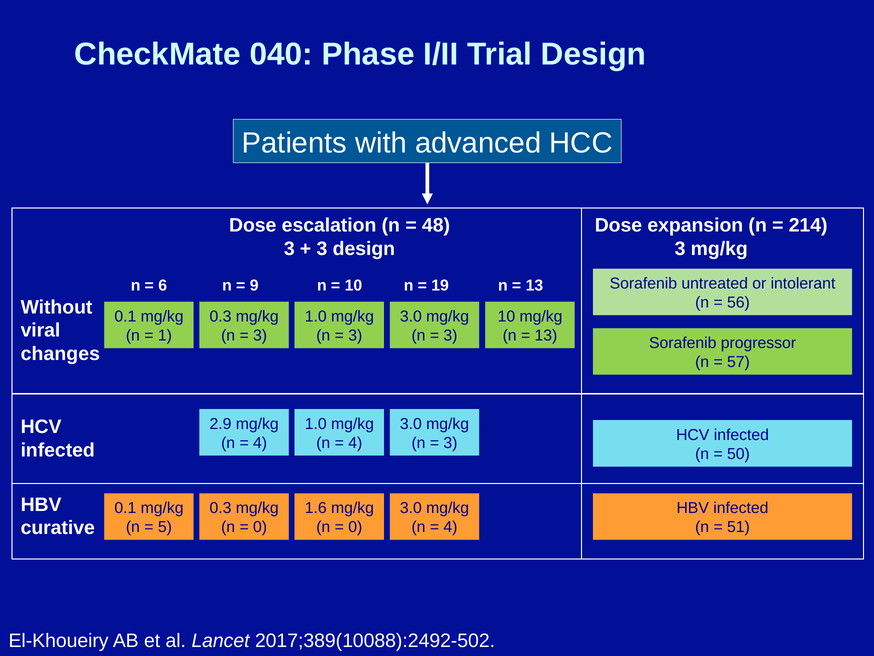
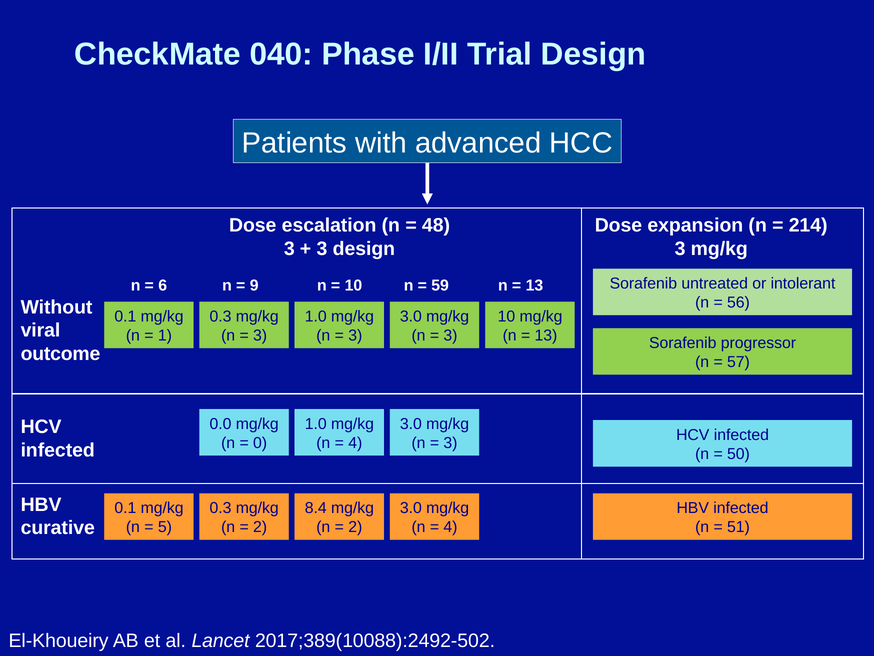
19: 19 -> 59 (440, 285)
changes: changes -> outcome (60, 354)
2.9: 2.9 -> 0.0 (221, 424)
4: 4 -> 0 (260, 443)
1.6: 1.6 -> 8.4 (316, 508)
0: 0 -> 2 (260, 527)
0: 0 -> 2 (355, 527)
